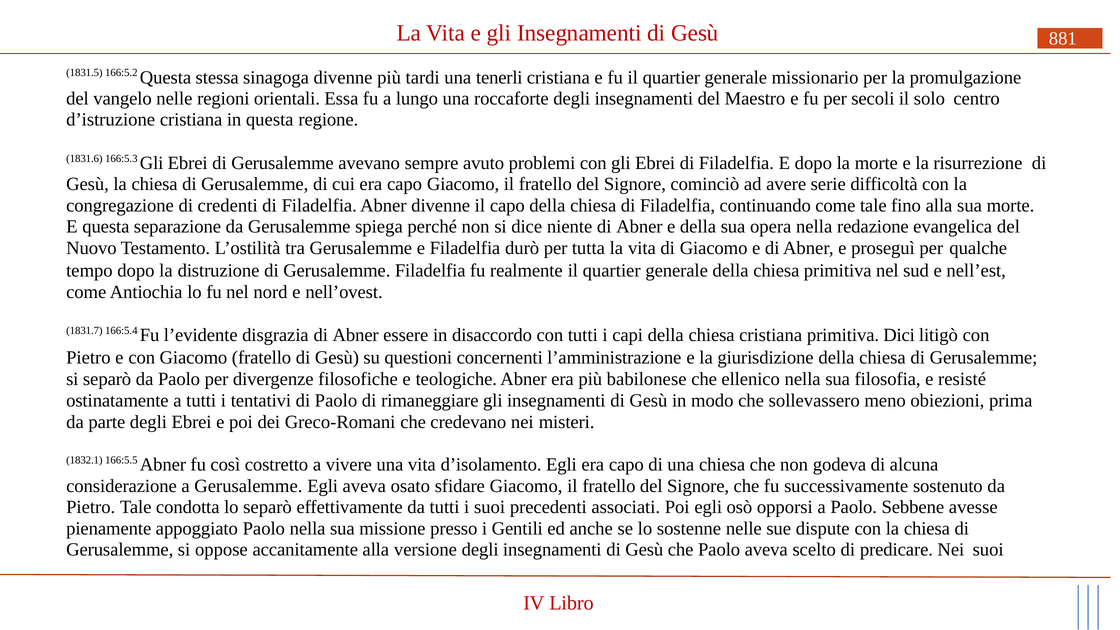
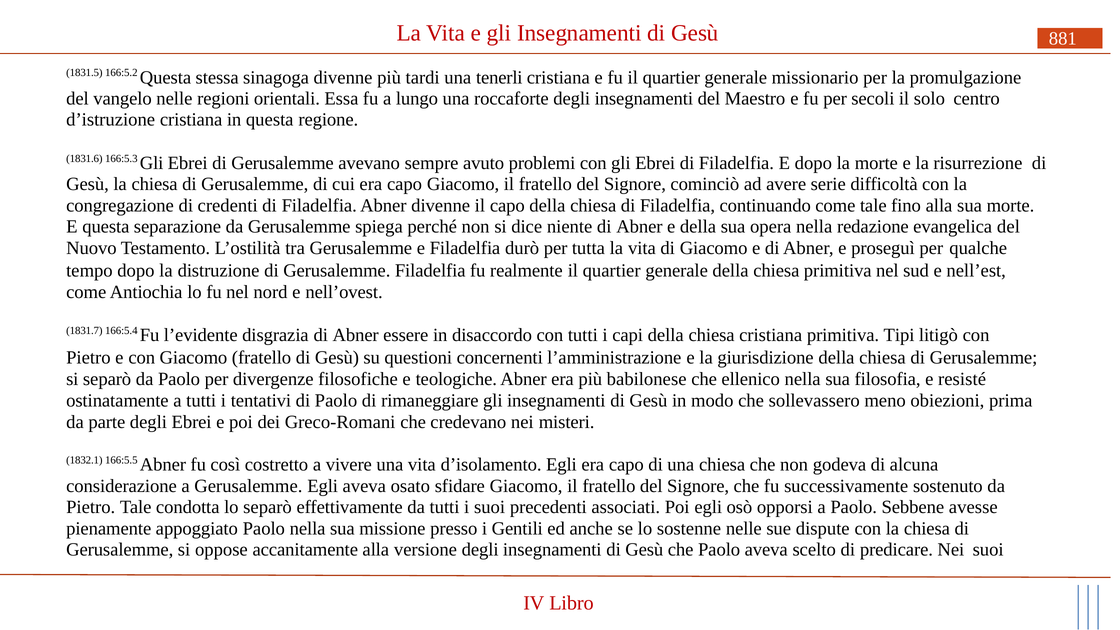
Dici: Dici -> Tipi (899, 336)
